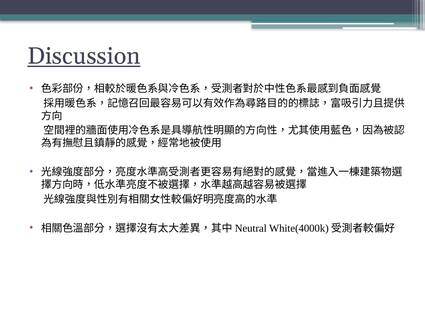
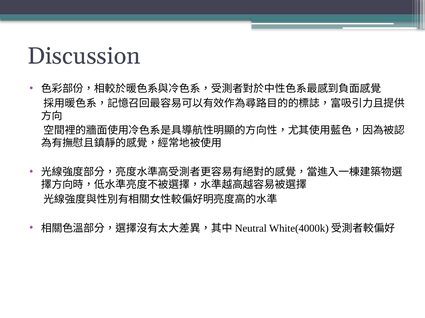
Discussion underline: present -> none (84, 56)
